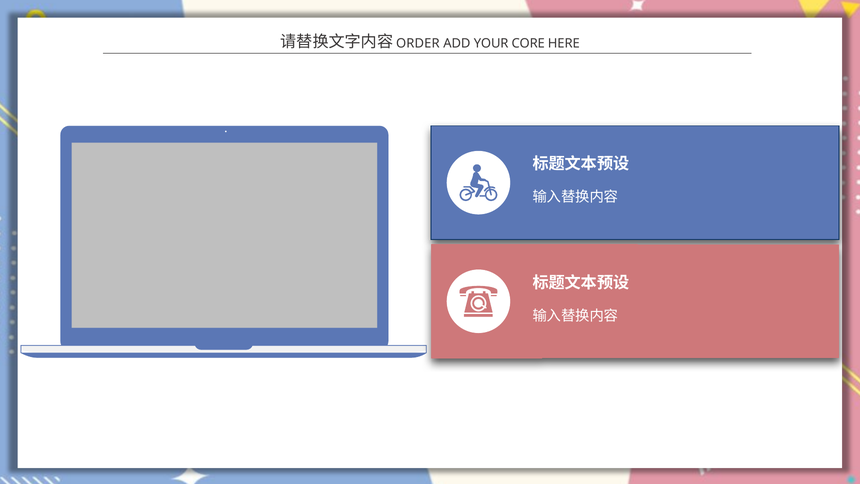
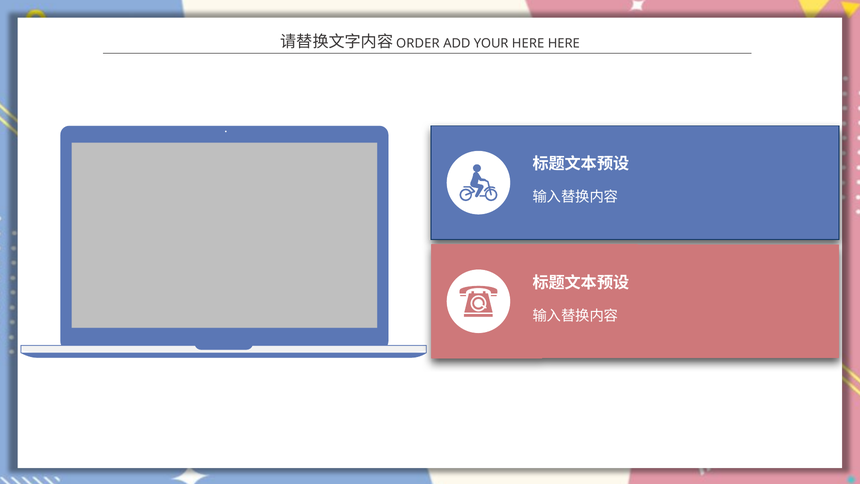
YOUR CORE: CORE -> HERE (528, 43)
